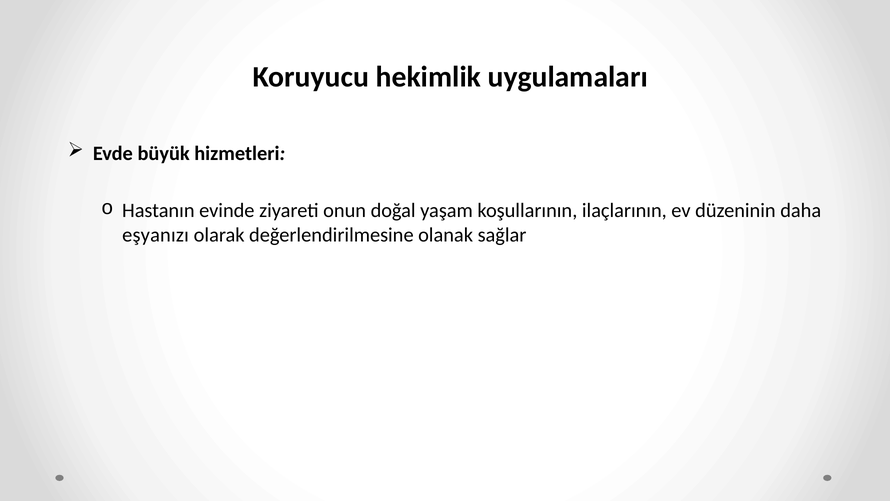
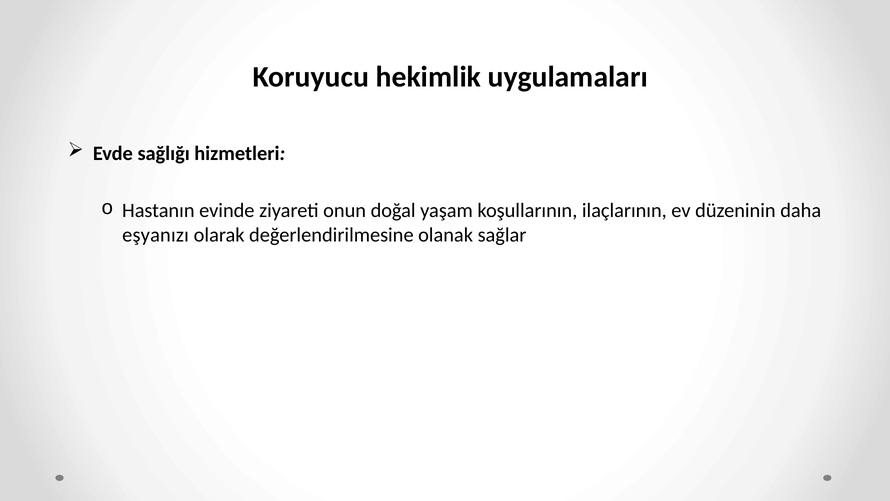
büyük: büyük -> sağlığı (164, 153)
